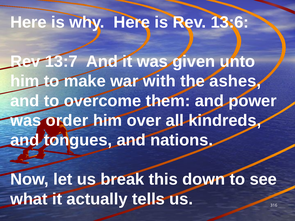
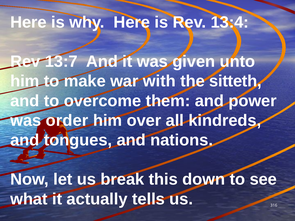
13:6: 13:6 -> 13:4 (230, 22)
ashes: ashes -> sitteth (235, 81)
